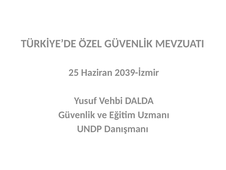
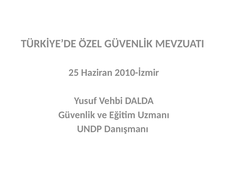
2039-İzmir: 2039-İzmir -> 2010-İzmir (137, 72)
